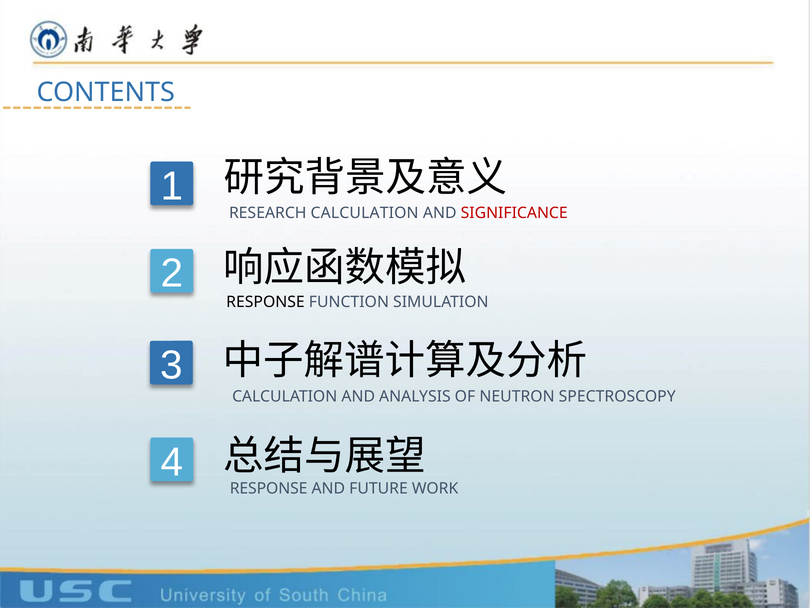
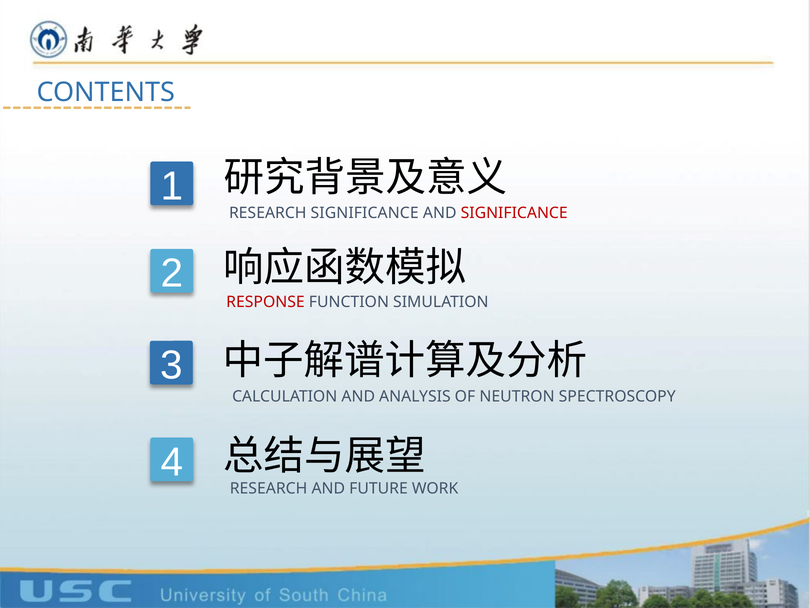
RESEARCH CALCULATION: CALCULATION -> SIGNIFICANCE (365, 213)
RESPONSE colour: black -> red (265, 302)
RESPONSE: RESPONSE -> RESEARCH (269, 488)
